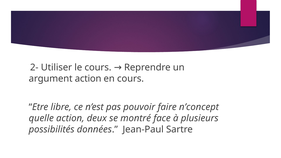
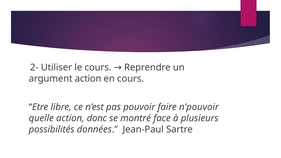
n’concept: n’concept -> n’pouvoir (199, 107)
deux: deux -> donc (97, 118)
